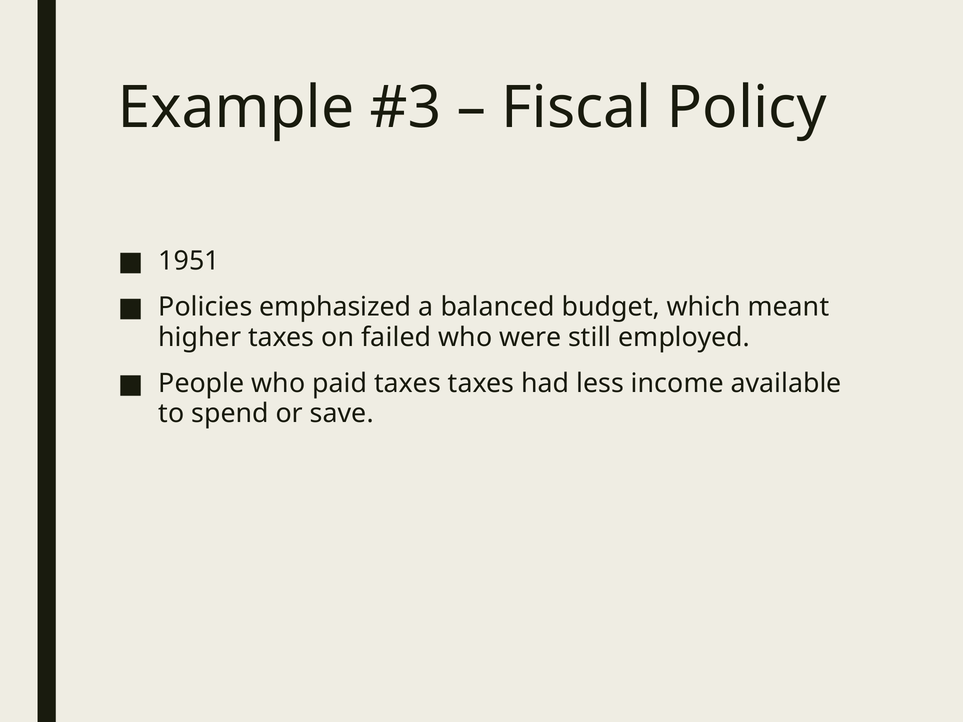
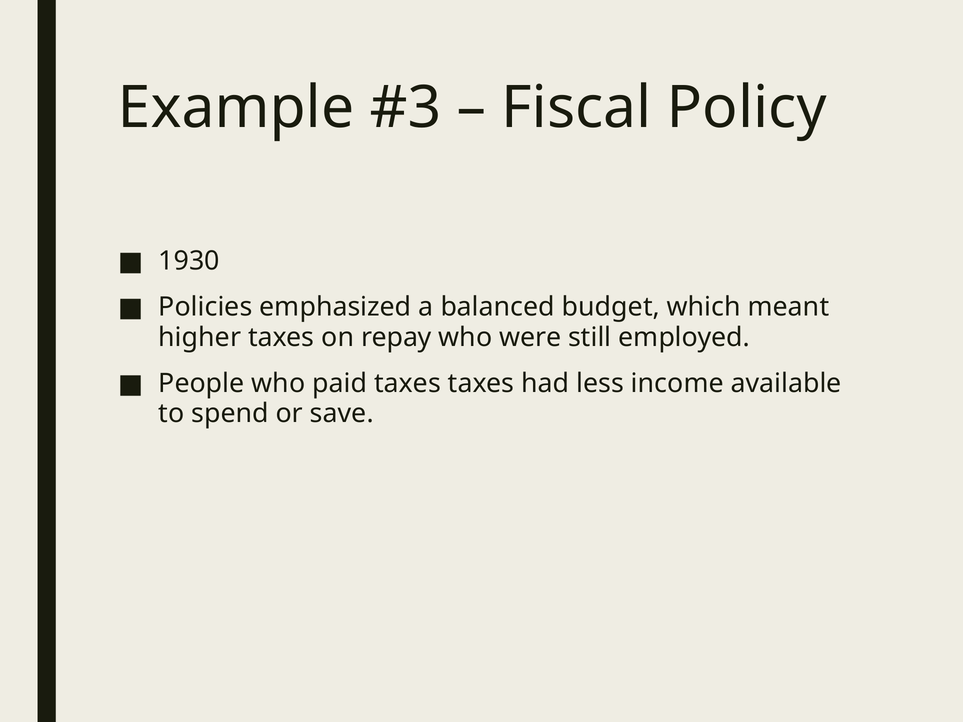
1951: 1951 -> 1930 (189, 261)
failed: failed -> repay (396, 337)
